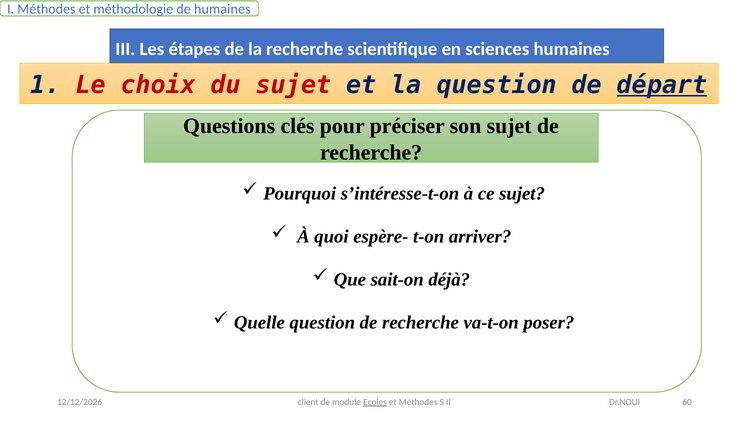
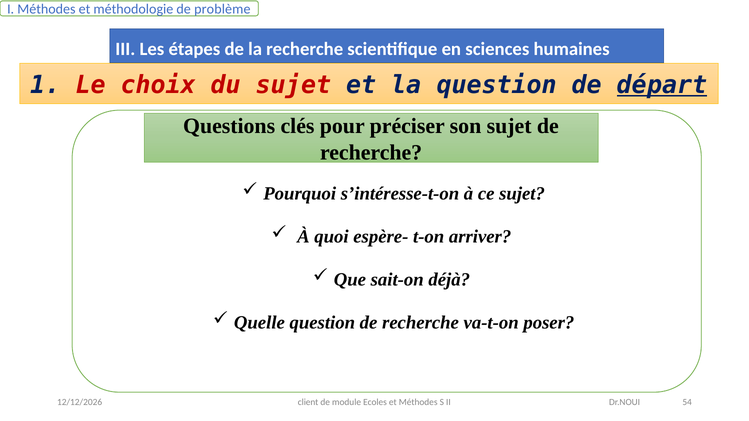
de humaines: humaines -> problème (222, 9)
Ecoles underline: present -> none (375, 402)
60: 60 -> 54 (687, 402)
